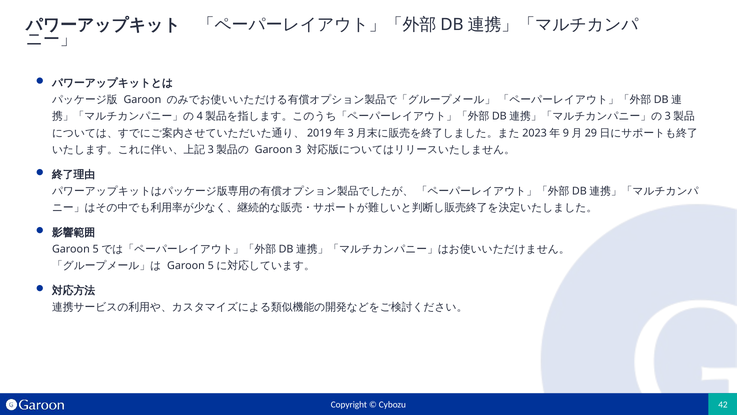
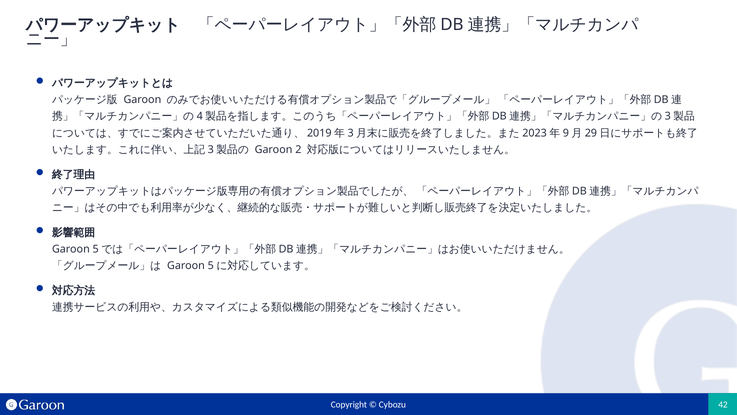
3: 3 -> 2 (298, 150)
